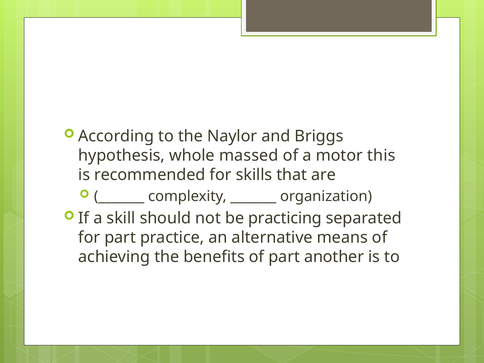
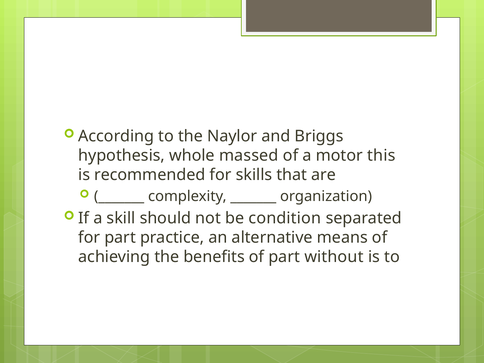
practicing: practicing -> condition (285, 218)
another: another -> without (334, 257)
